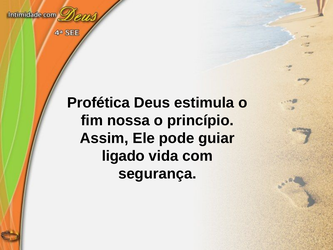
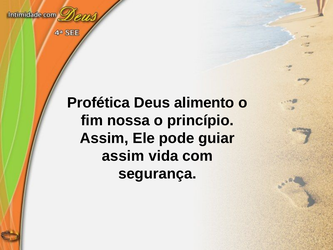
estimula: estimula -> alimento (204, 103)
ligado: ligado -> assim (123, 156)
